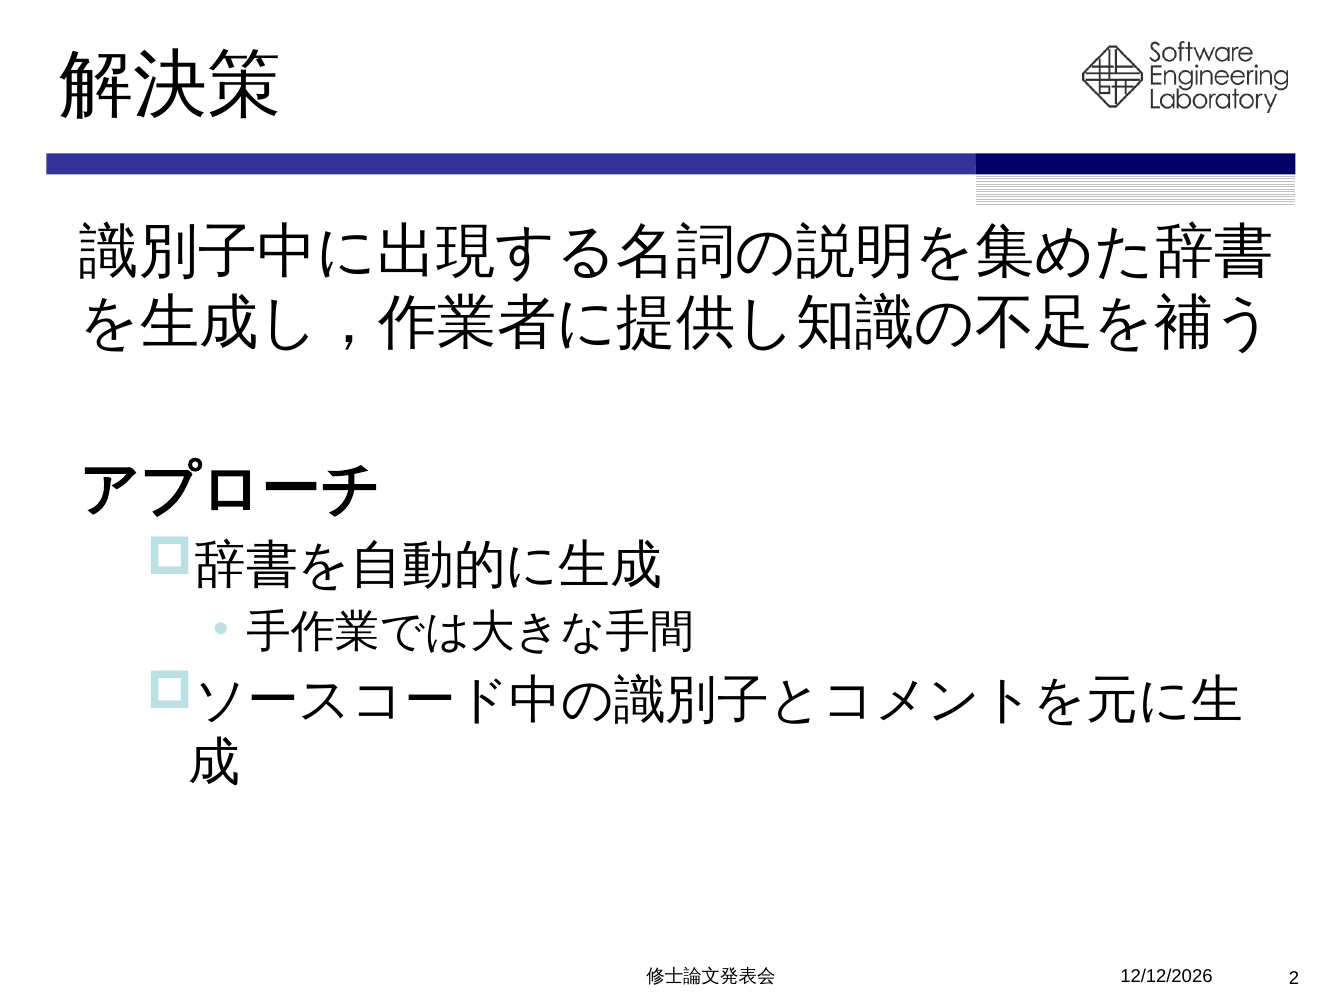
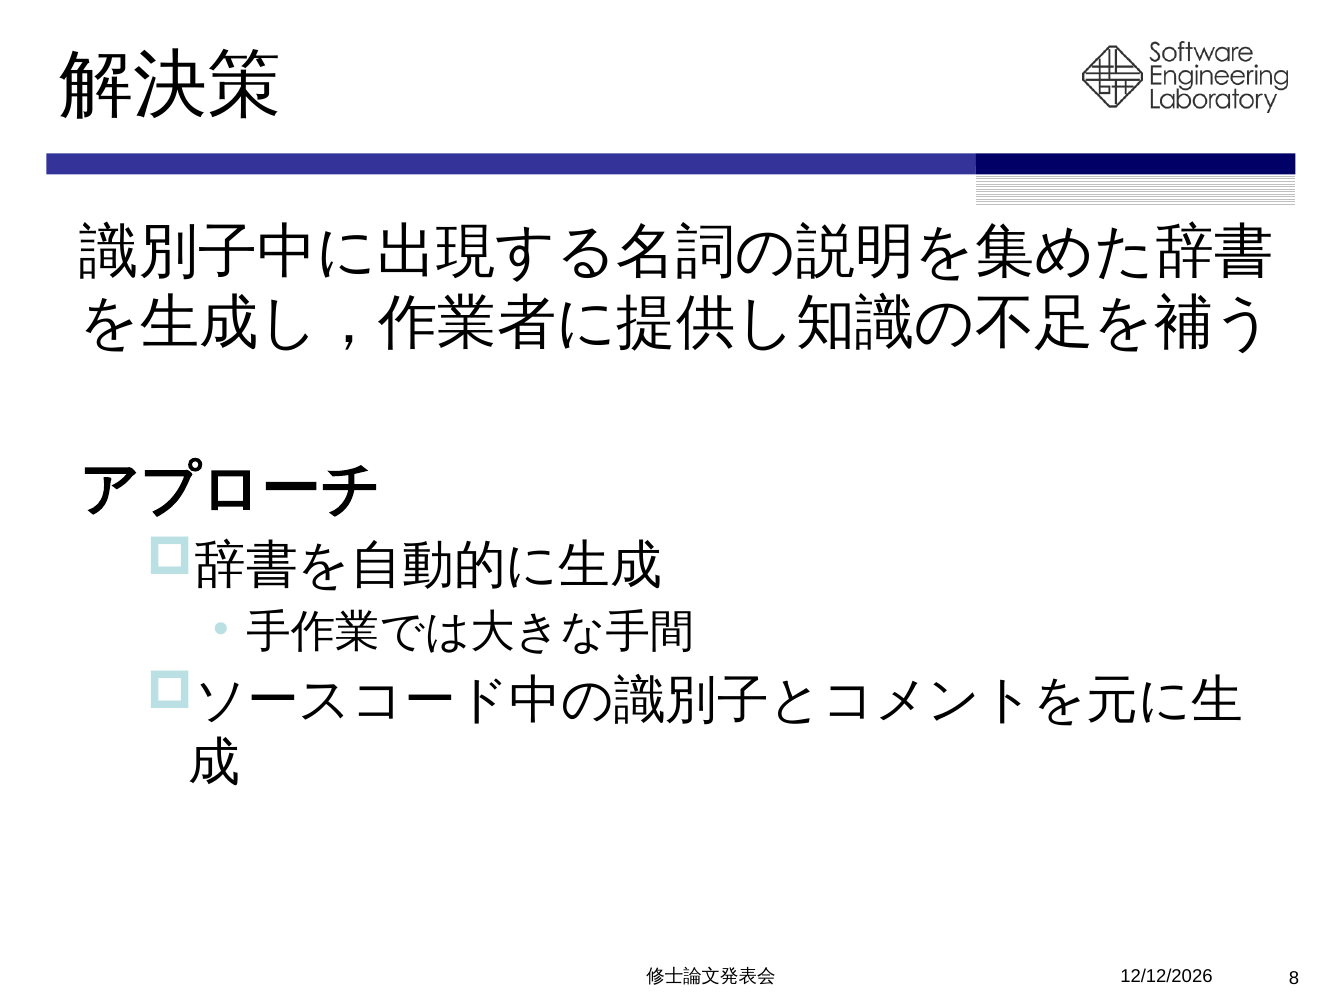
2: 2 -> 8 (1294, 978)
